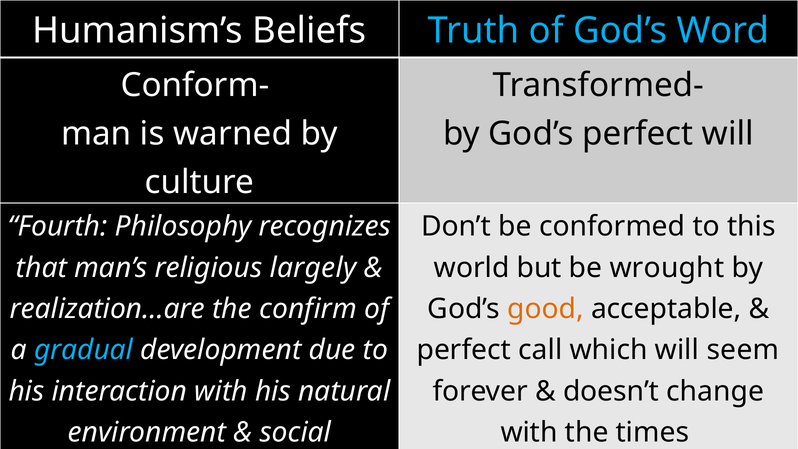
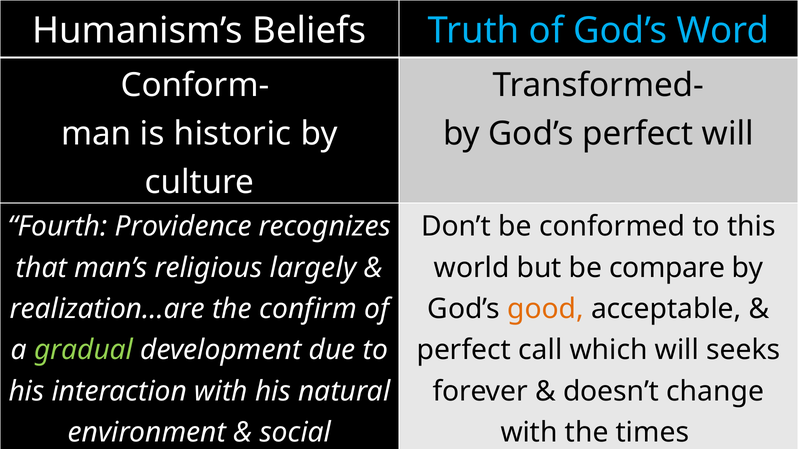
warned: warned -> historic (233, 134)
Philosophy: Philosophy -> Providence (183, 226)
wrought: wrought -> compare (667, 268)
gradual colour: light blue -> light green (84, 350)
seem: seem -> seeks (743, 350)
